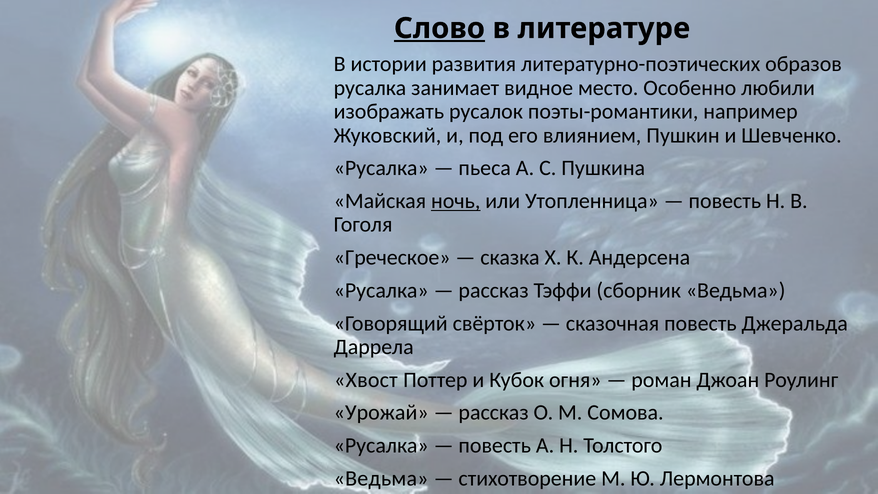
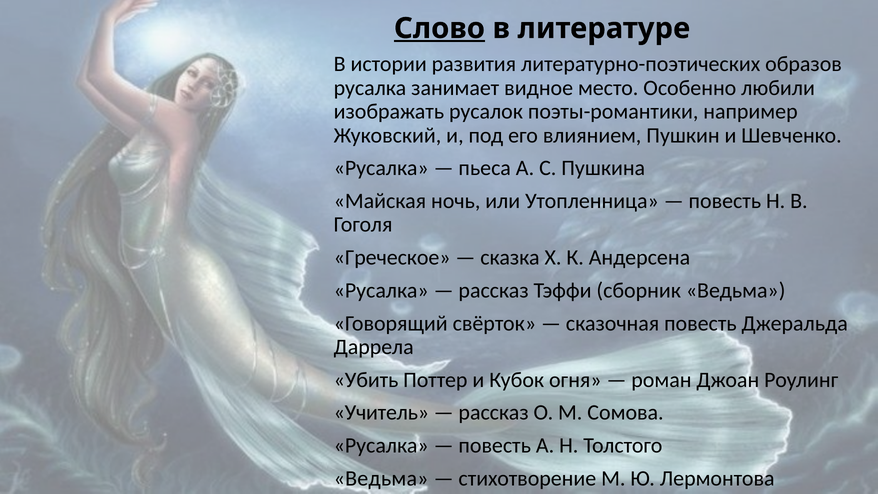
ночь underline: present -> none (456, 201)
Хвост: Хвост -> Убить (366, 380)
Урожай: Урожай -> Учитель (381, 413)
